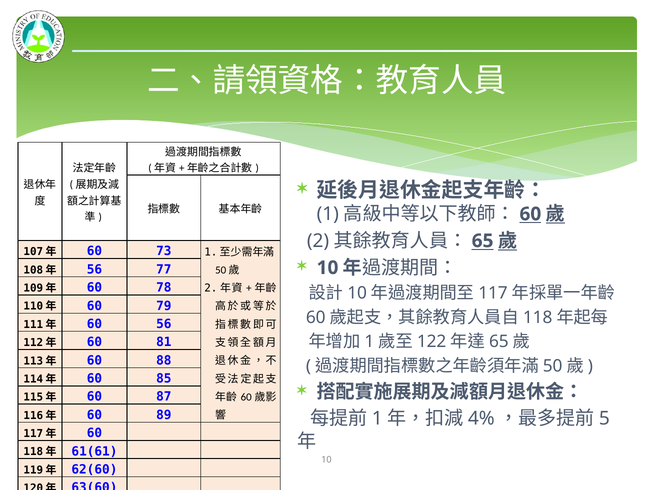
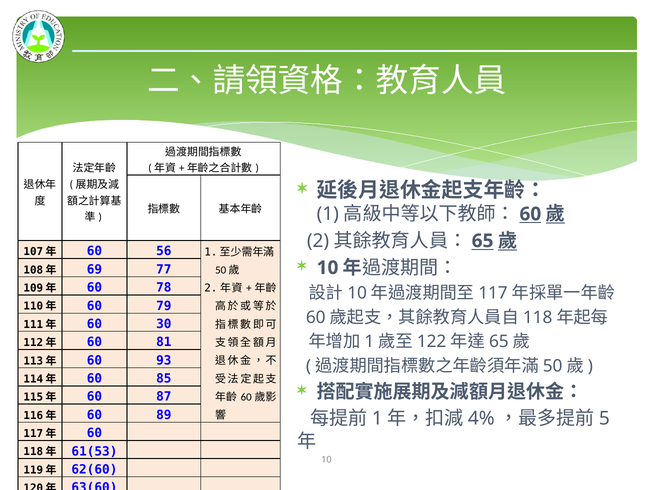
73: 73 -> 56 (164, 251)
56: 56 -> 69 (94, 269)
60 56: 56 -> 30 (164, 324)
88: 88 -> 93 (164, 360)
61(61: 61(61 -> 61(53 (94, 451)
